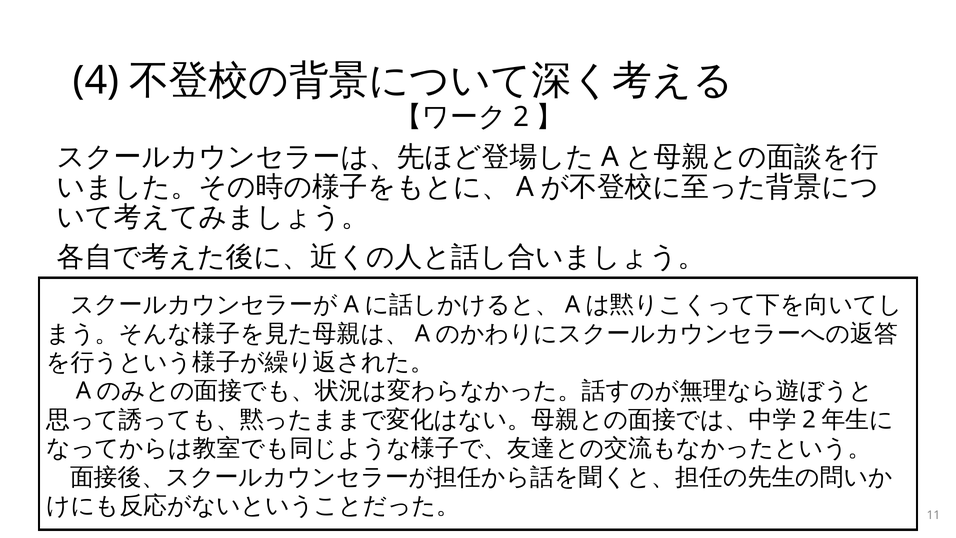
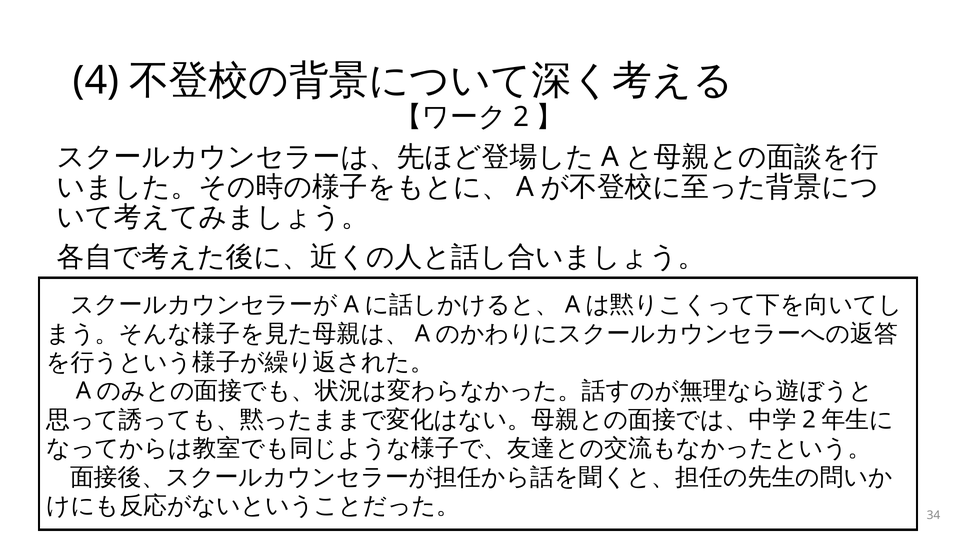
11: 11 -> 34 (933, 515)
